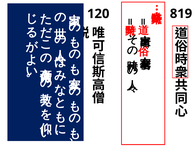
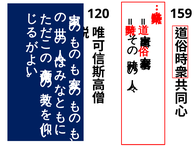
819: 819 -> 159 (181, 14)
